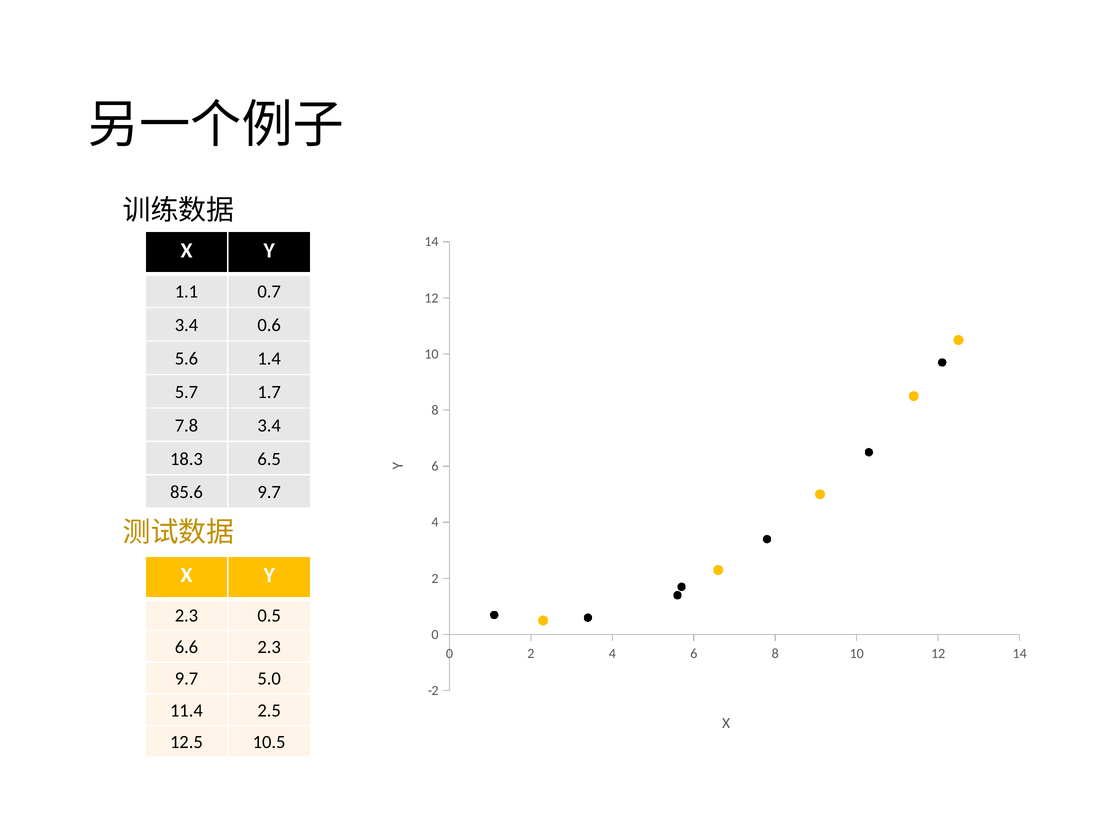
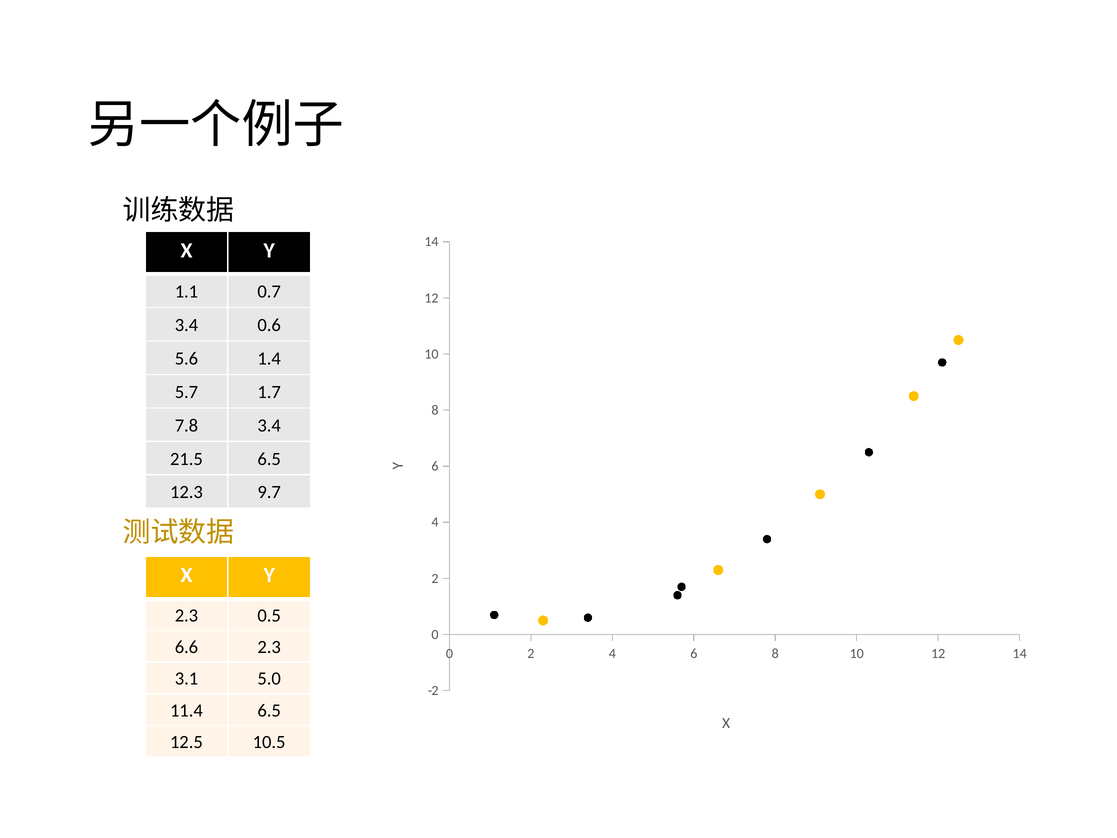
18.3: 18.3 -> 21.5 (186, 459)
85.6: 85.6 -> 12.3 (186, 492)
9.7: 9.7 -> 3.1 (186, 679)
11.4 2.5: 2.5 -> 6.5 (269, 710)
